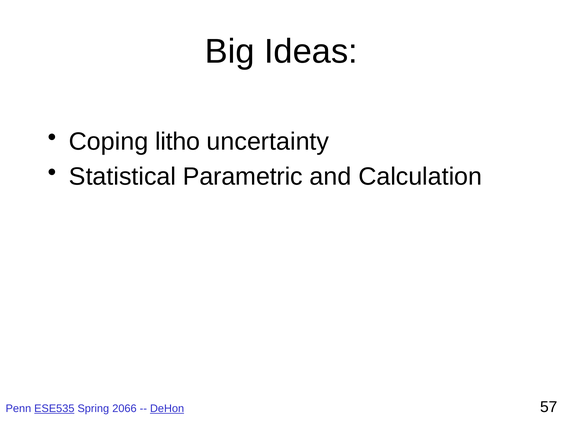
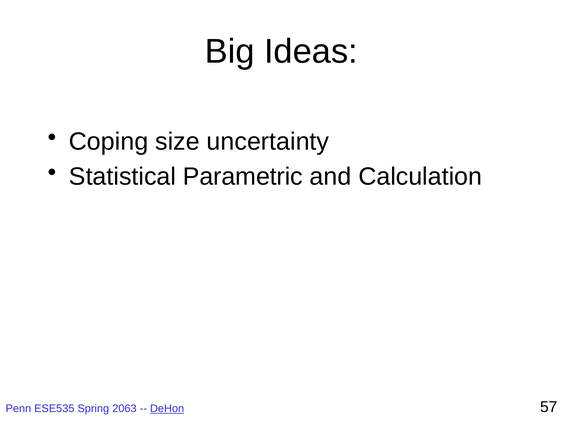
litho: litho -> size (177, 142)
ESE535 underline: present -> none (54, 409)
2066: 2066 -> 2063 (124, 409)
